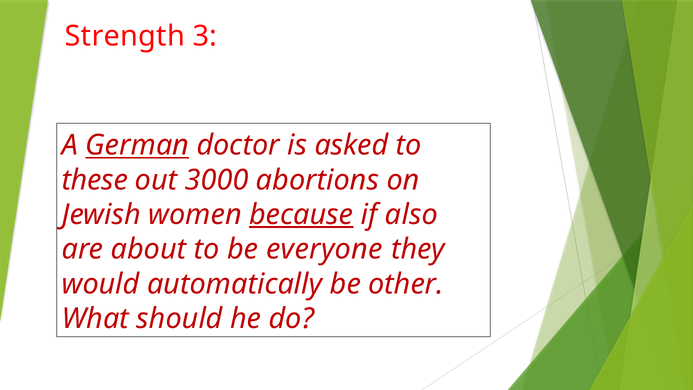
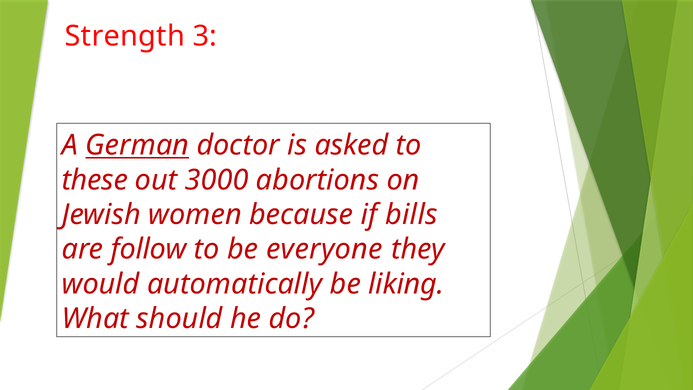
because underline: present -> none (301, 215)
also: also -> bills (412, 215)
about: about -> follow (149, 249)
other: other -> liking (406, 284)
